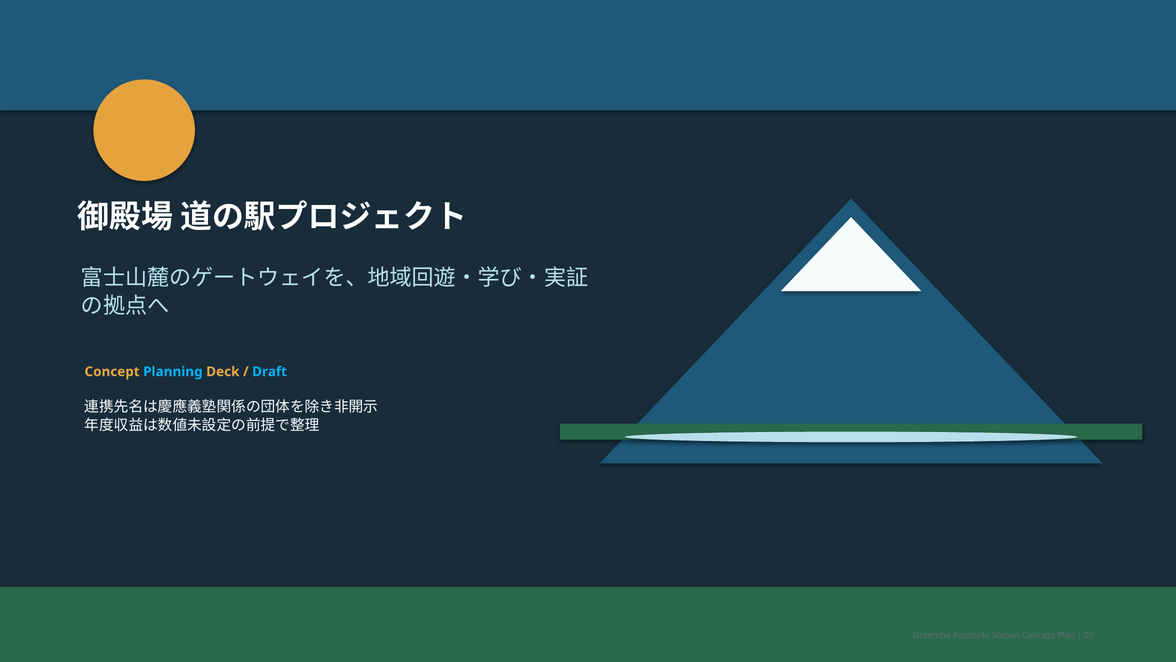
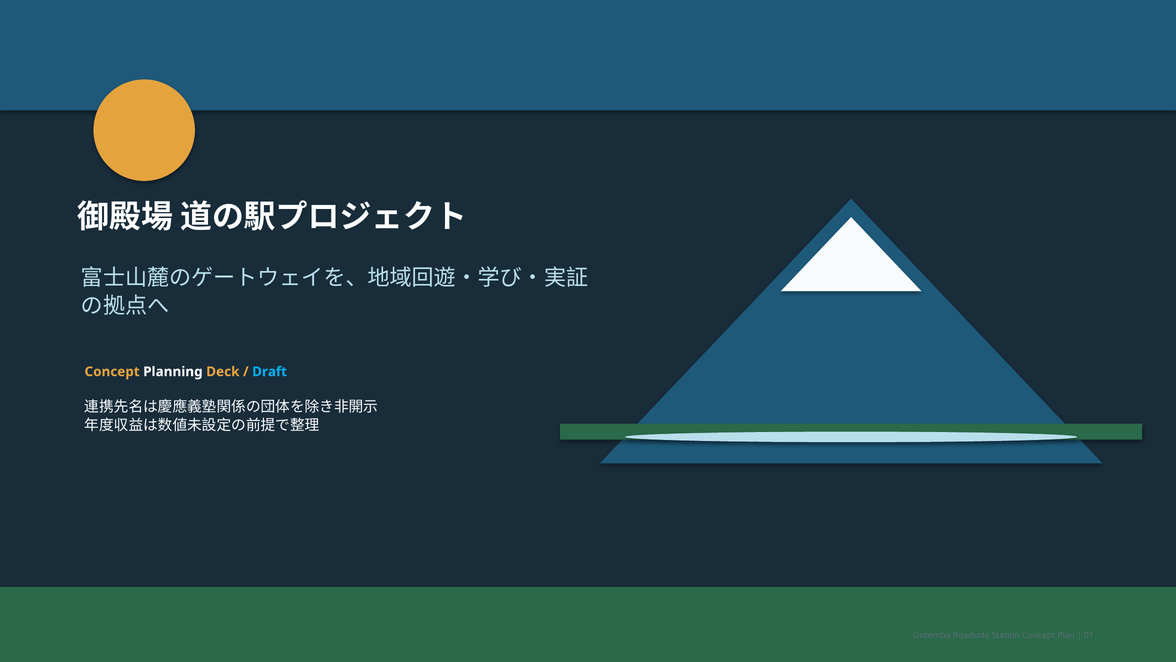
Planning colour: light blue -> white (173, 371)
